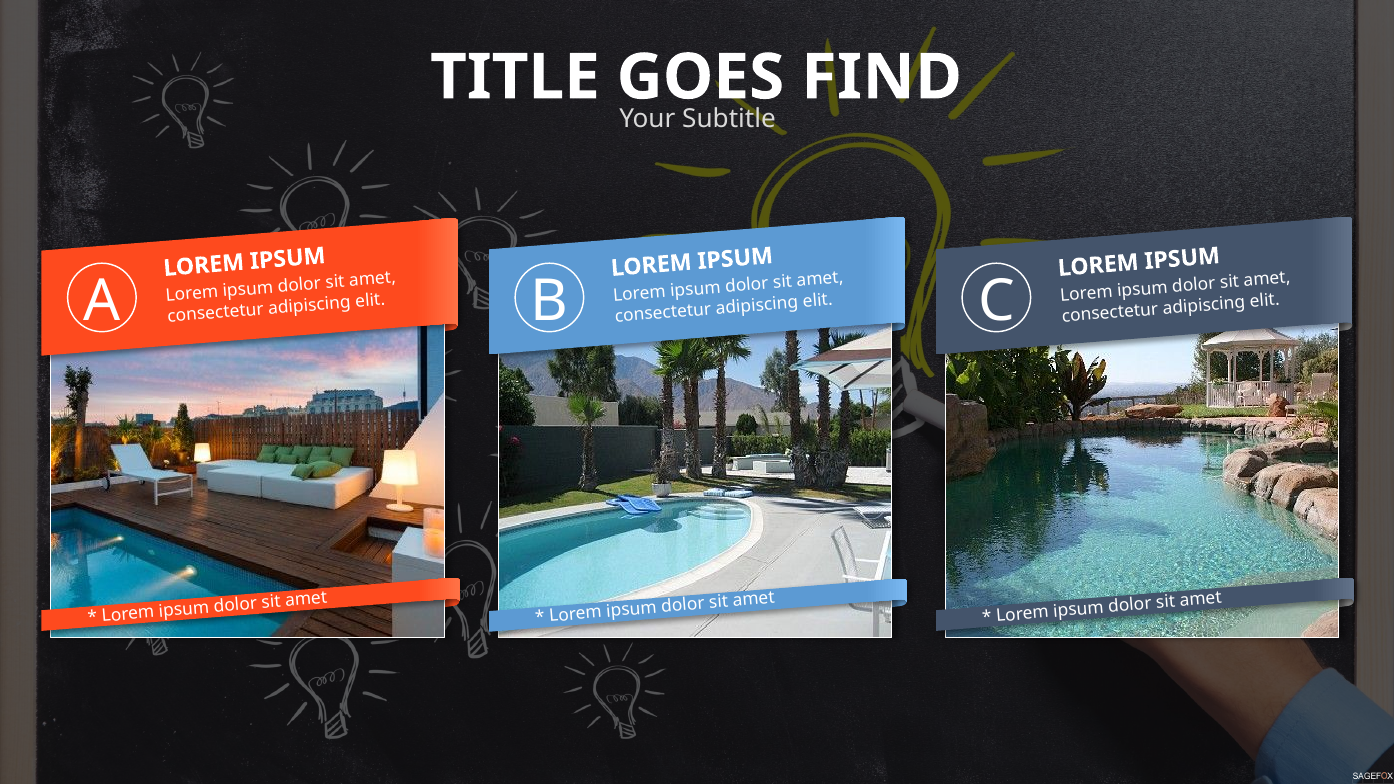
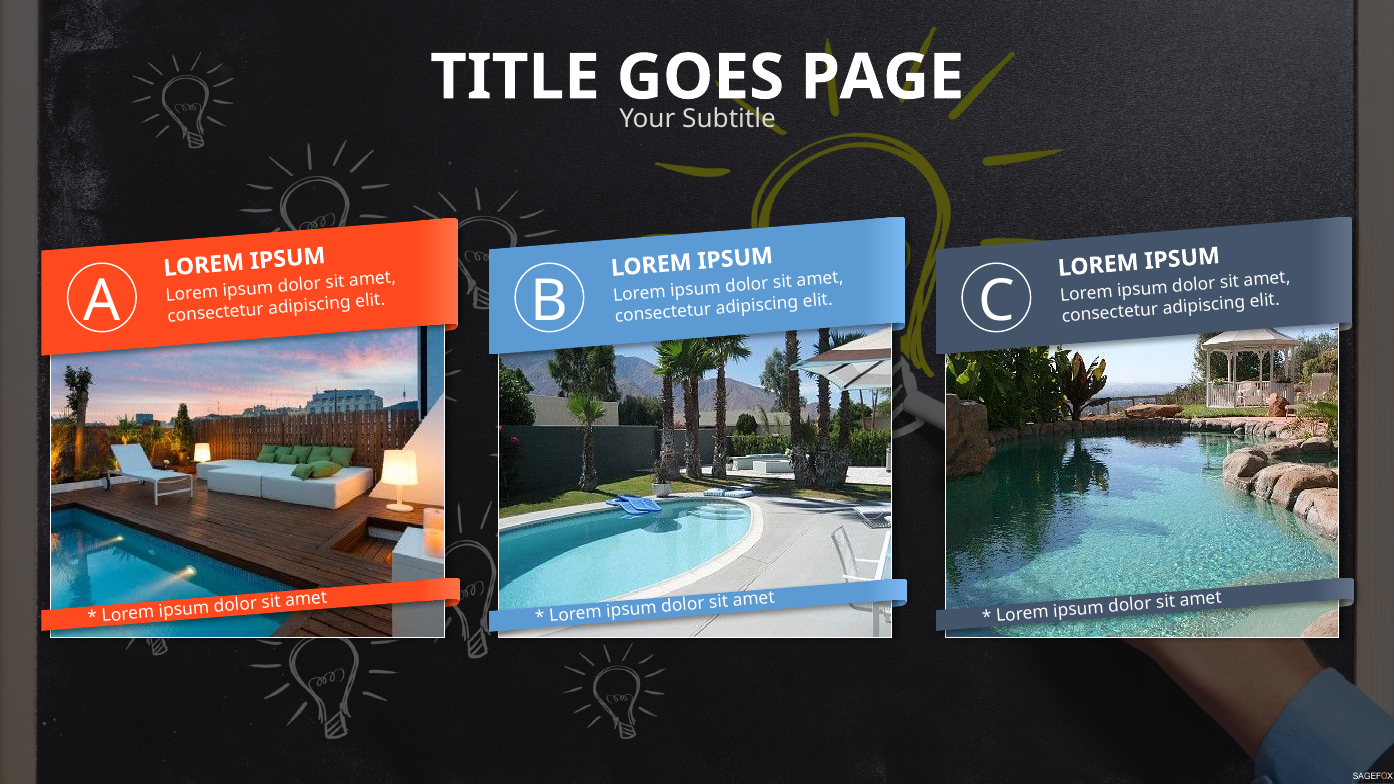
FIND: FIND -> PAGE (882, 77)
